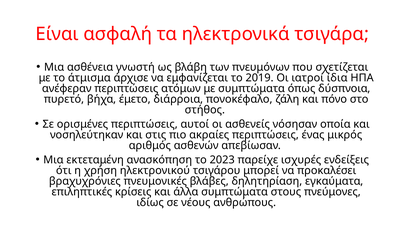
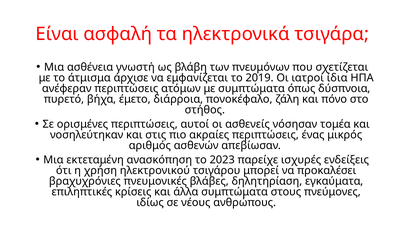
οποία: οποία -> τομέα (335, 124)
